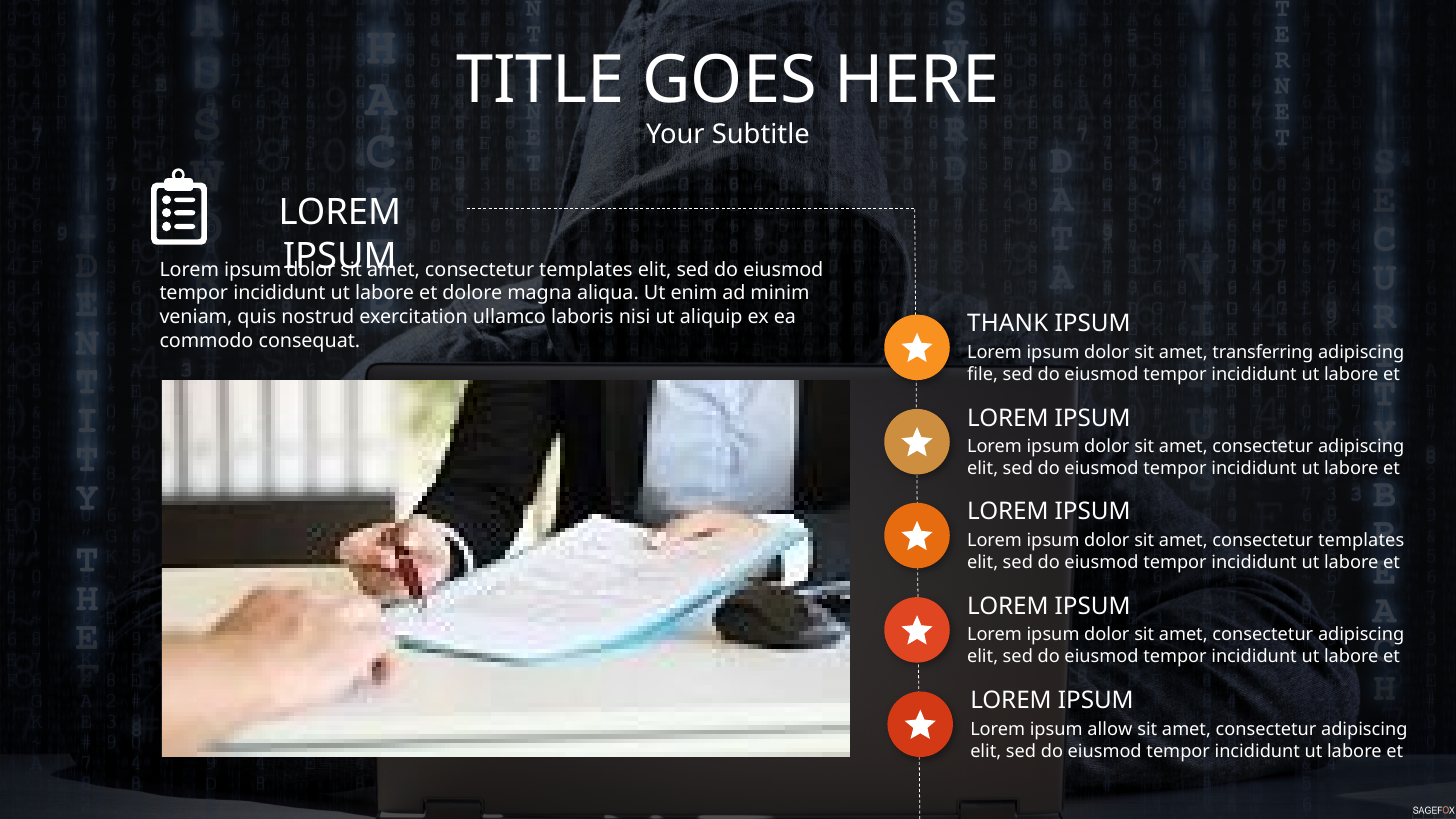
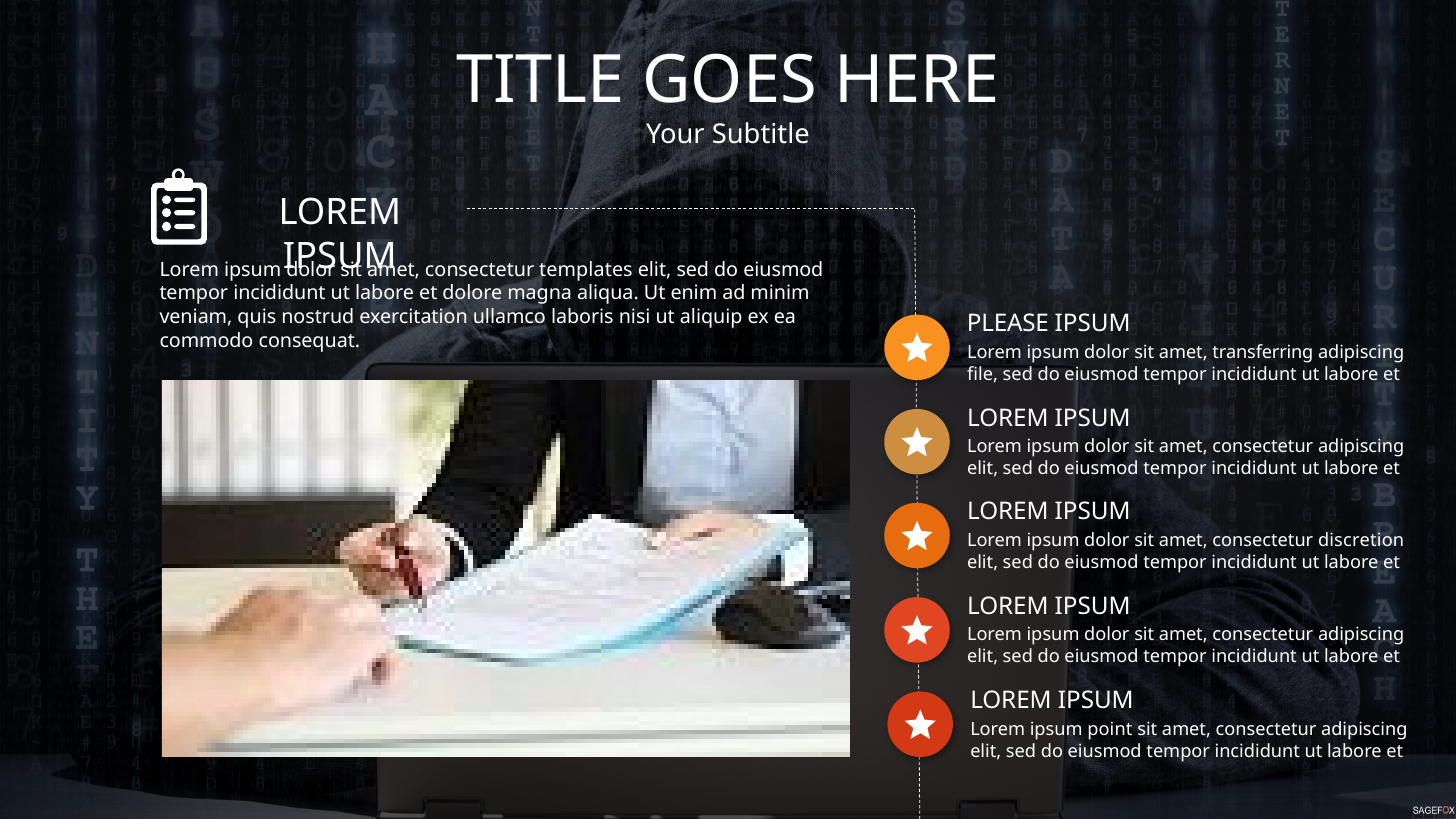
THANK: THANK -> PLEASE (1008, 324)
templates: templates -> discretion (1361, 541)
allow: allow -> point (1110, 729)
